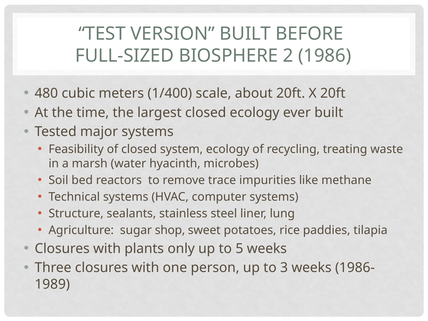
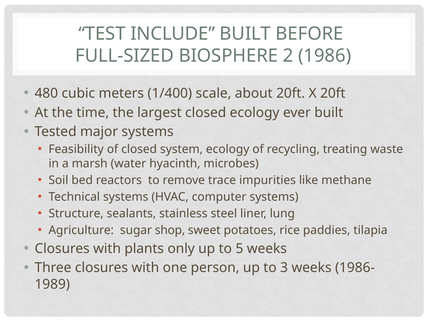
VERSION: VERSION -> INCLUDE (173, 34)
